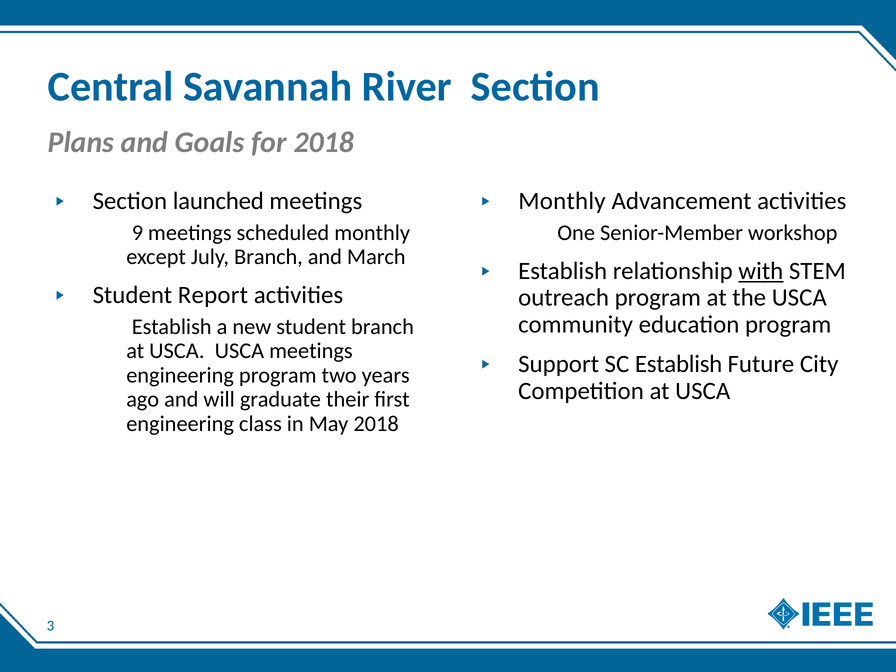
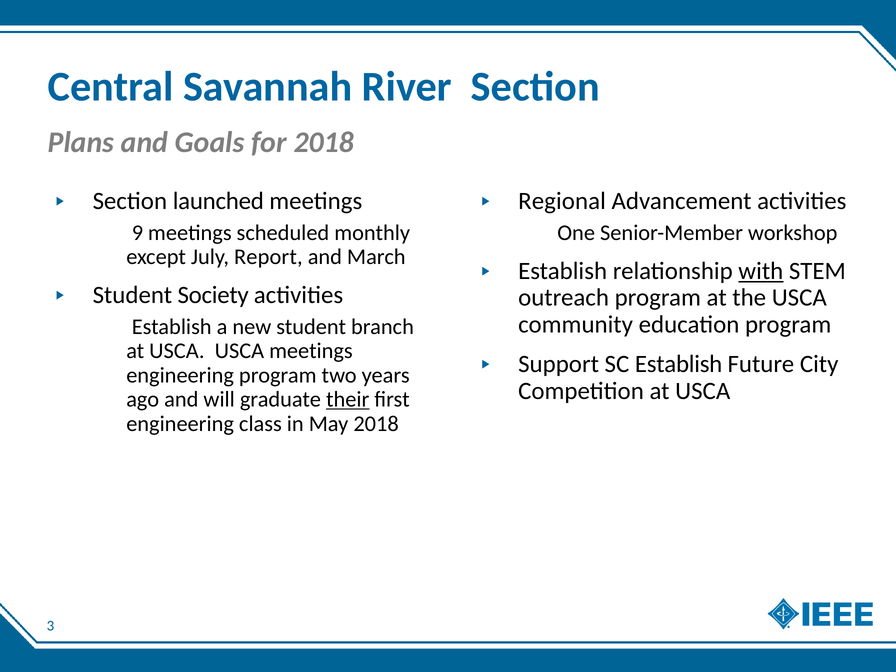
Monthly: Monthly -> Regional (562, 201)
July Branch: Branch -> Report (268, 257)
Report: Report -> Society (213, 295)
their underline: none -> present (348, 399)
